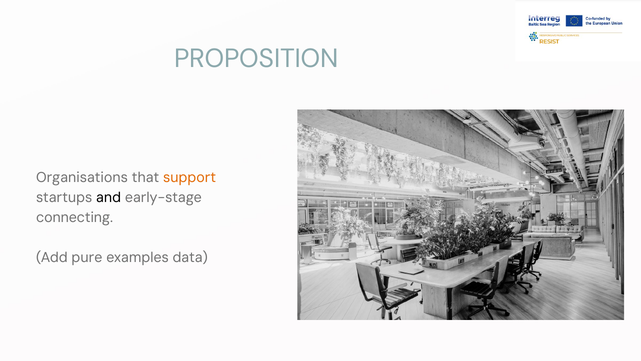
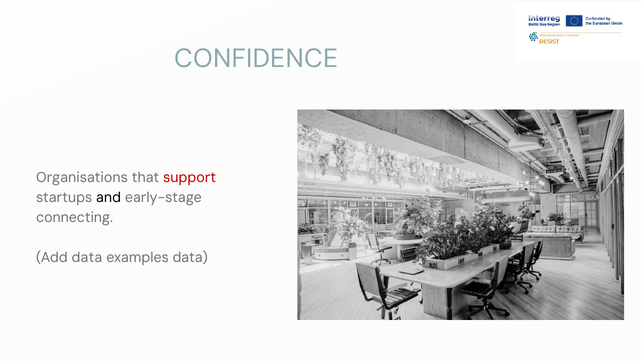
PROPOSITION: PROPOSITION -> CONFIDENCE (256, 58)
support colour: orange -> red (190, 177)
Add pure: pure -> data (87, 257)
